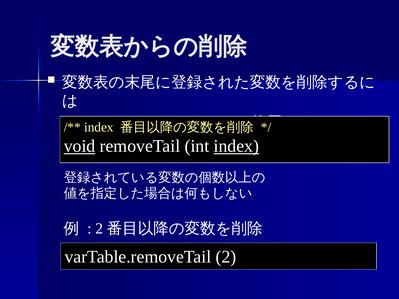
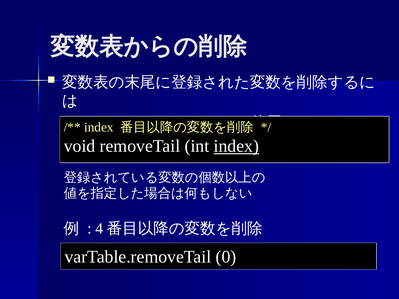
void underline: present -> none (80, 146)
2: 2 -> 4 (99, 229)
varTable.removeTail 2: 2 -> 0 (226, 257)
